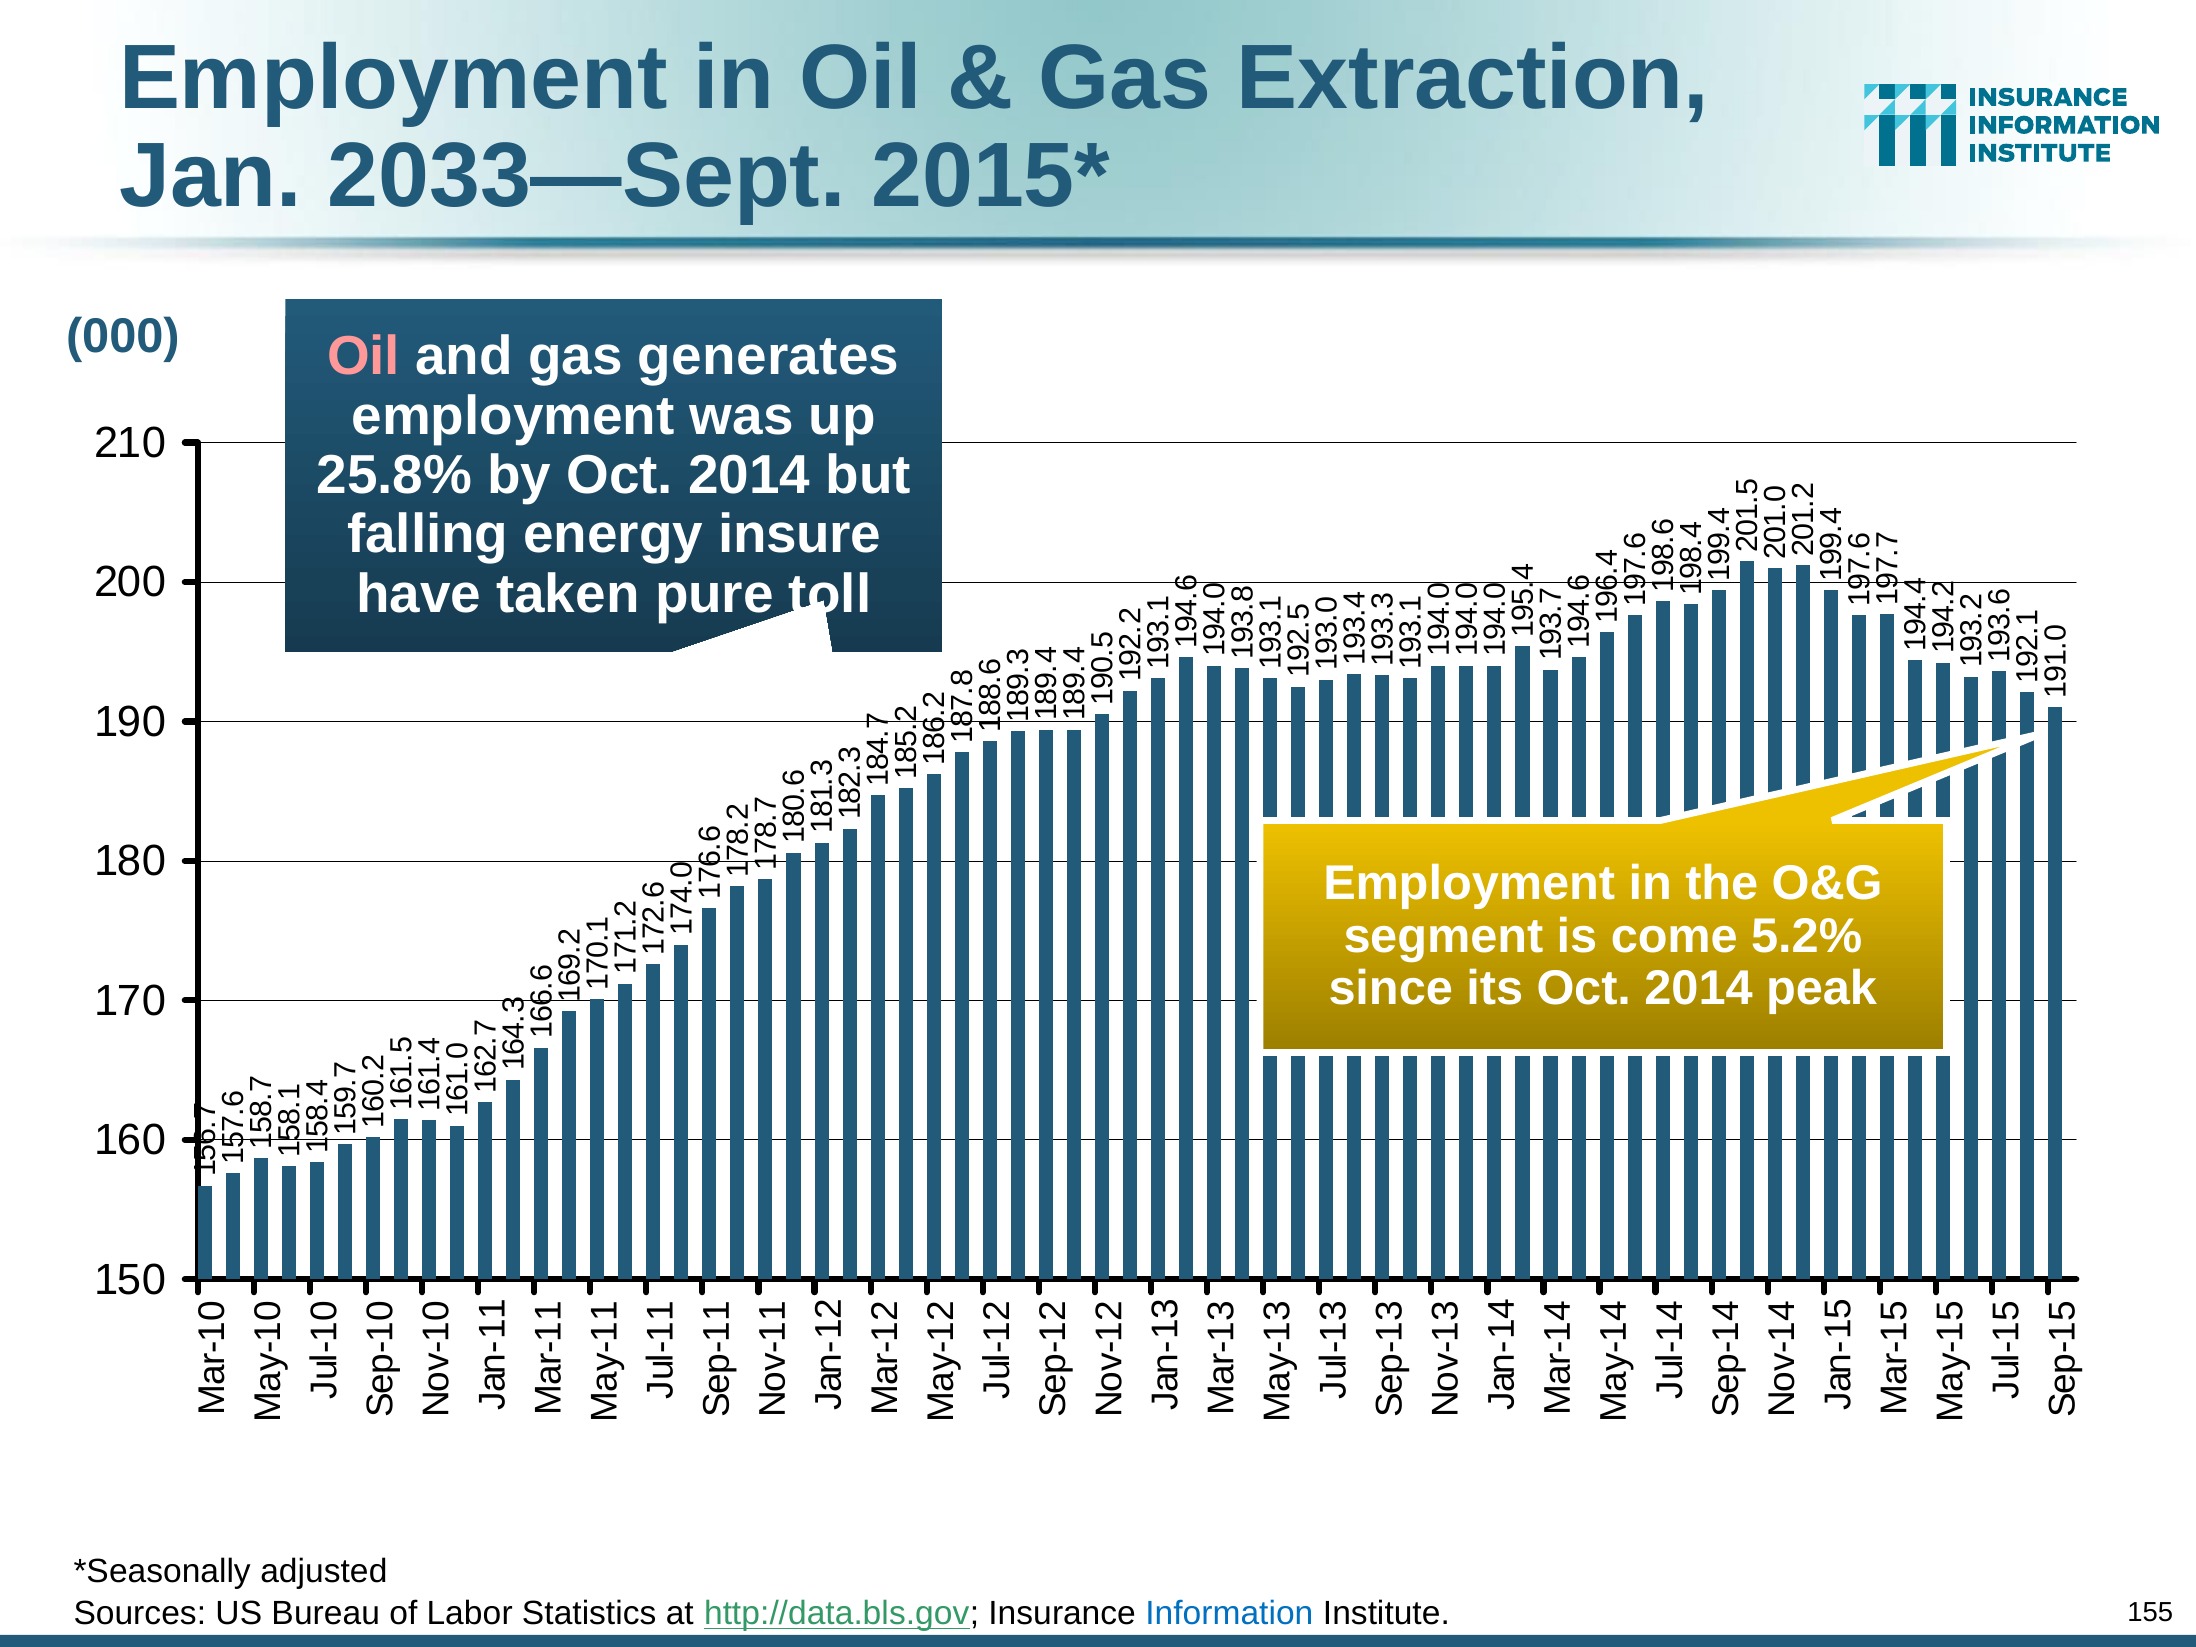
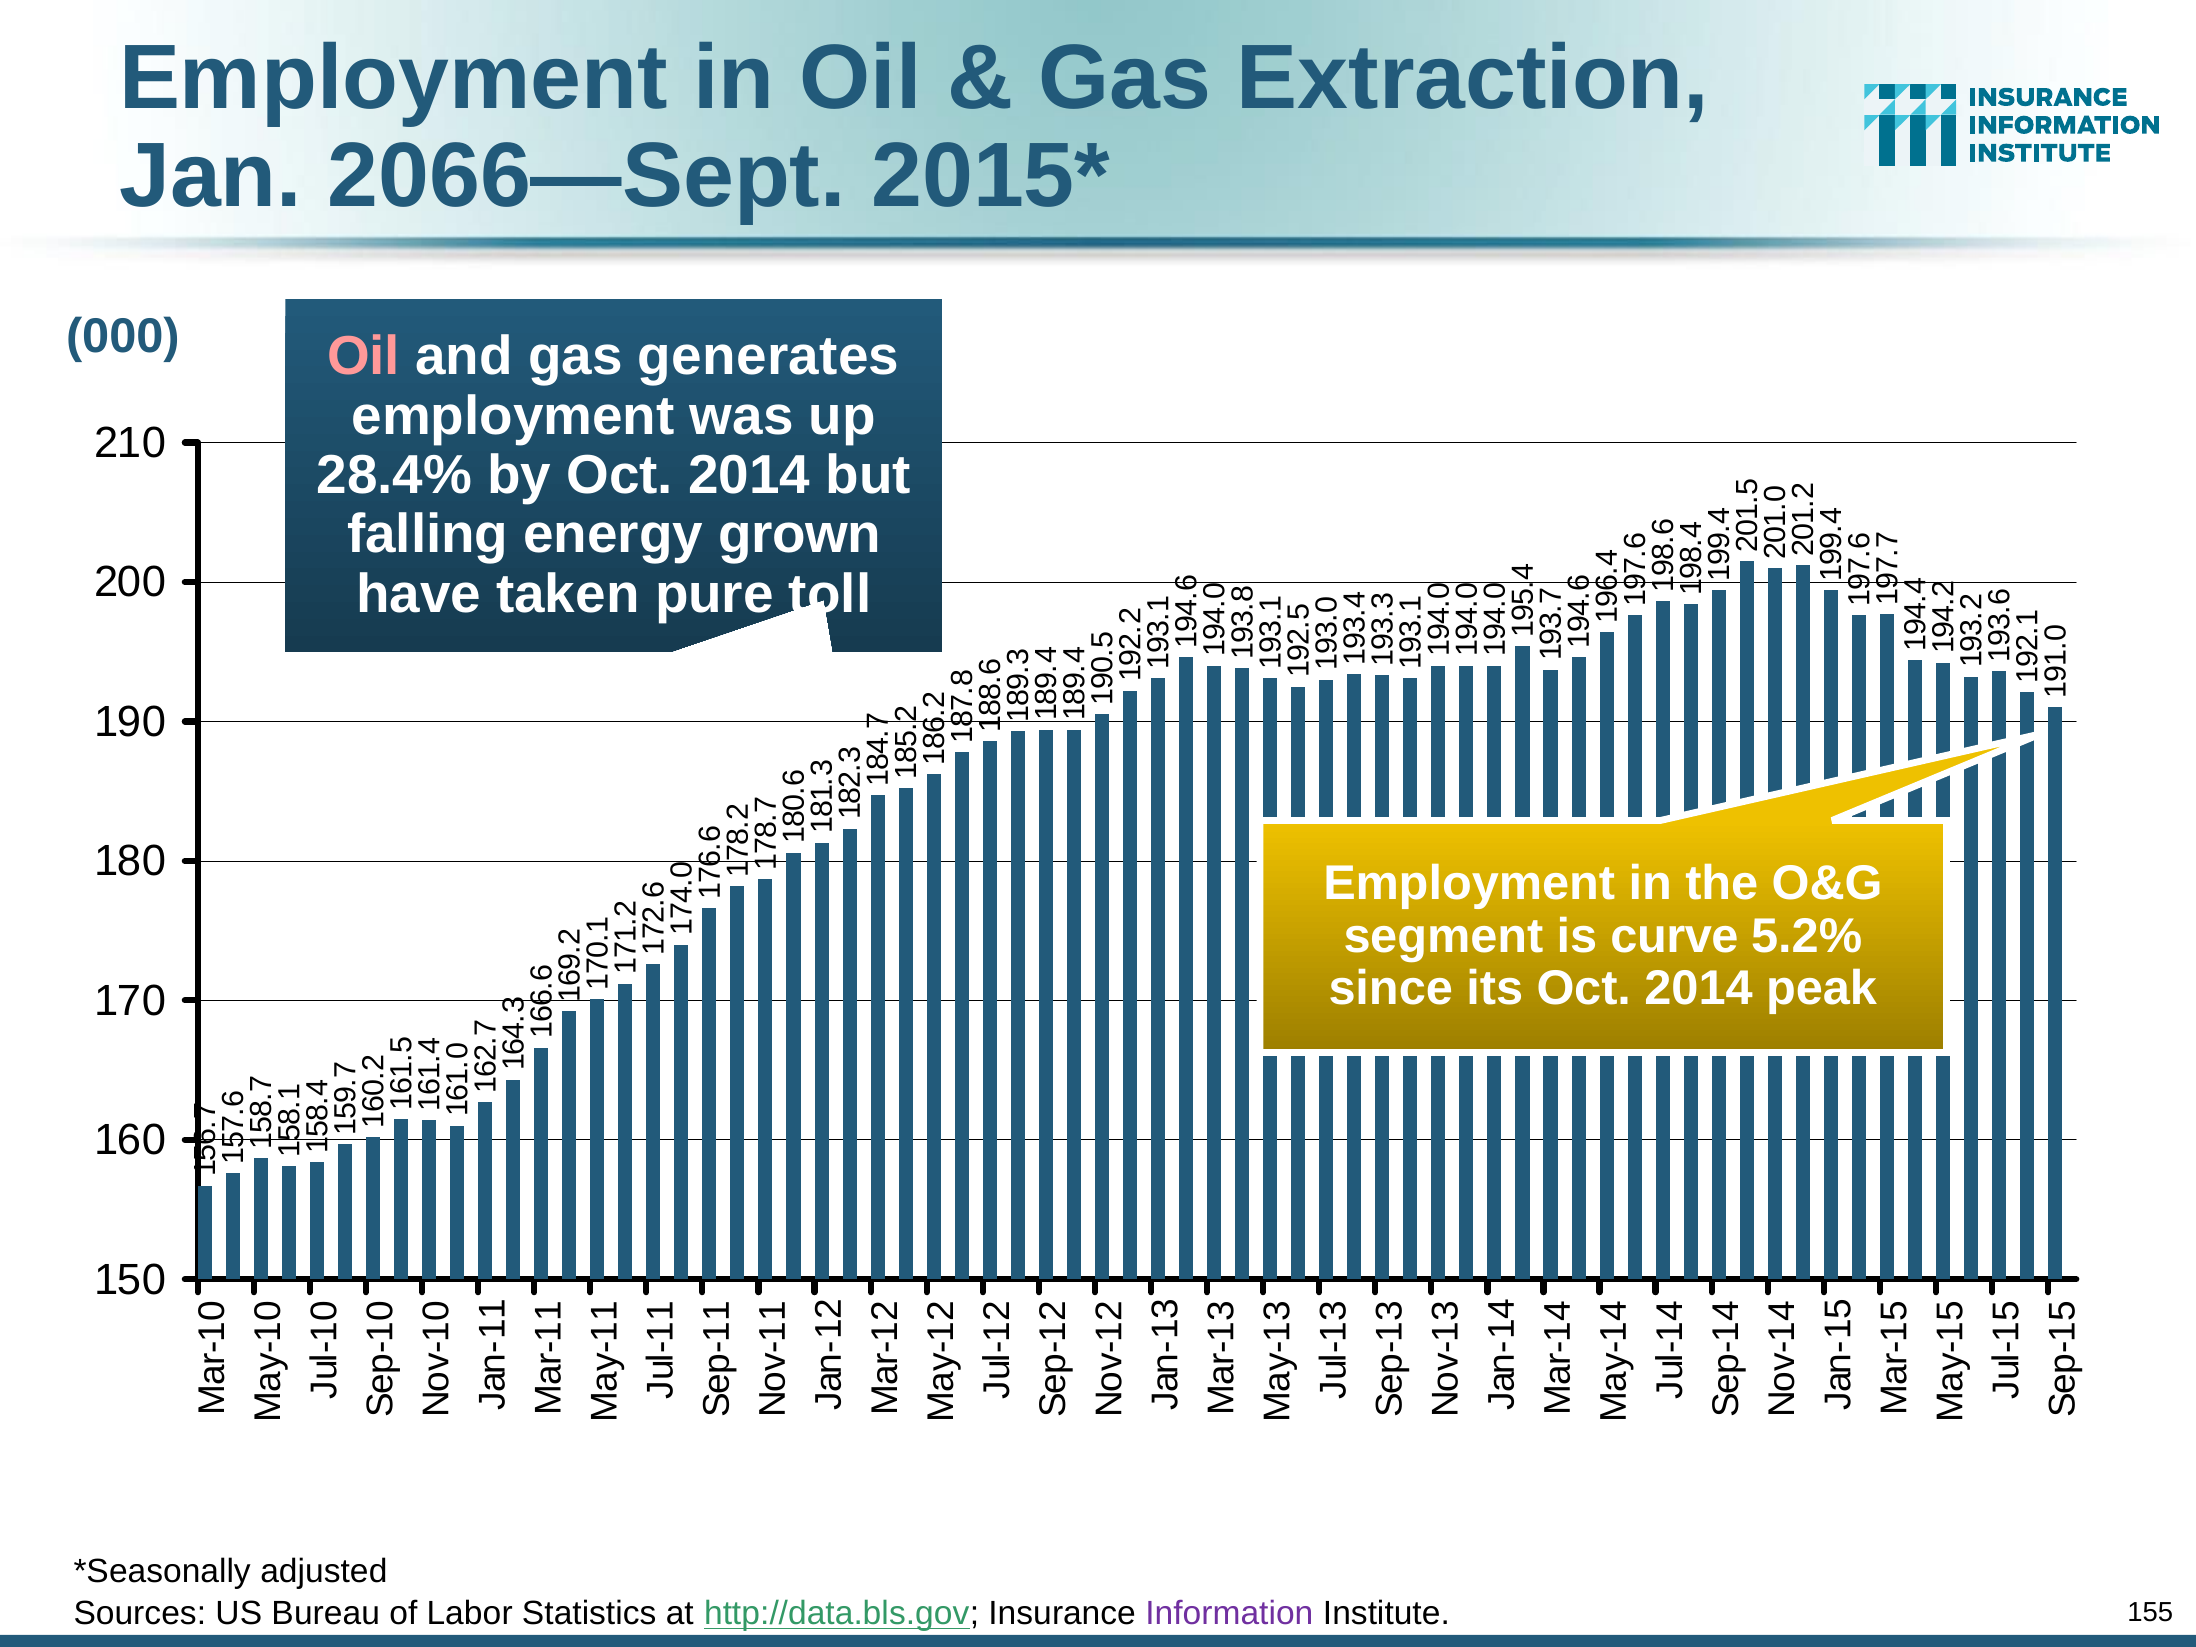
2033—Sept: 2033—Sept -> 2066—Sept (587, 177)
25.8%: 25.8% -> 28.4% (394, 475)
insure: insure -> grown (800, 535)
come: come -> curve (1675, 936)
Information colour: blue -> purple (1229, 1614)
